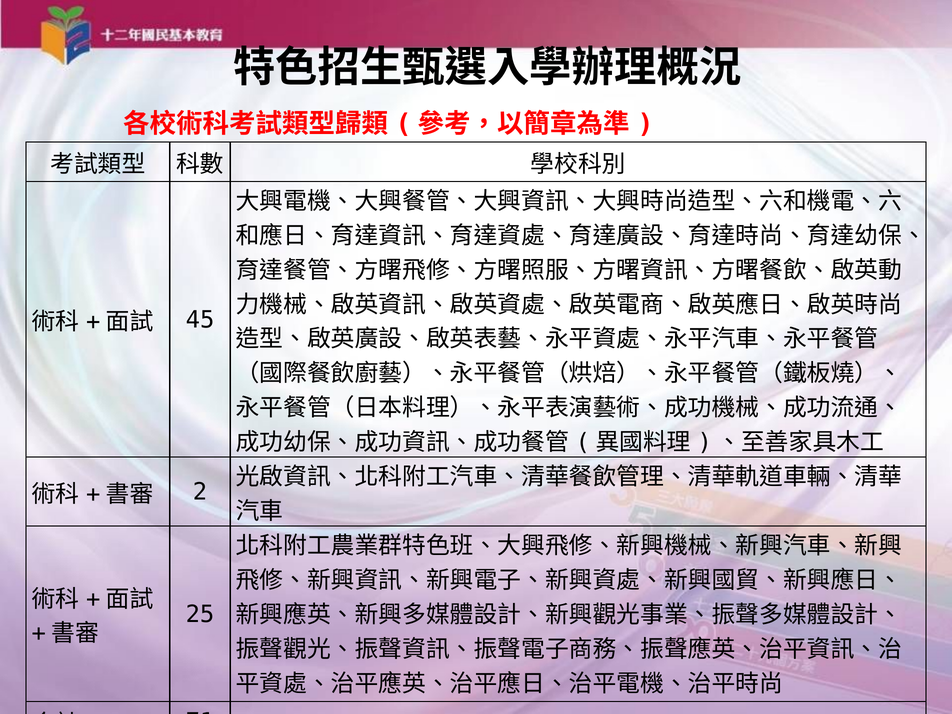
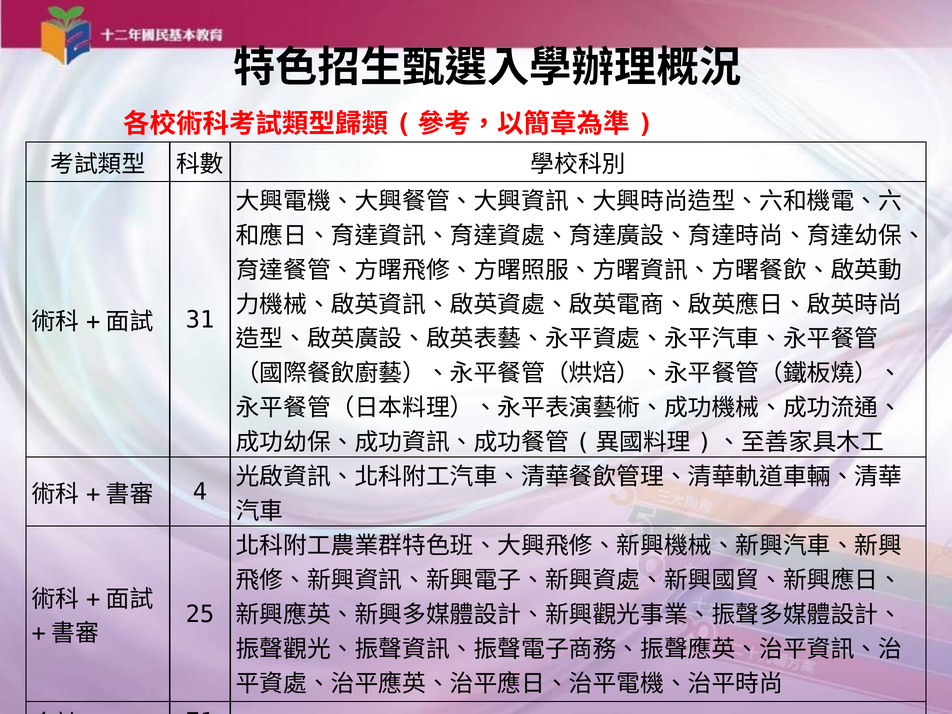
45: 45 -> 31 (200, 320)
2: 2 -> 4 (200, 492)
